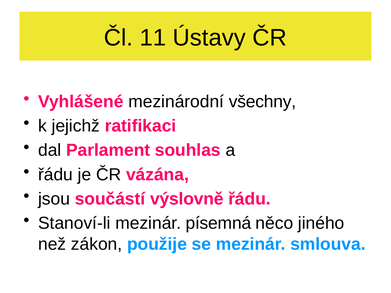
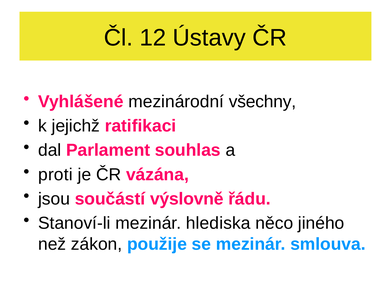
11: 11 -> 12 (153, 38)
řádu: řádu -> proti (55, 175)
písemná: písemná -> hlediska (218, 223)
